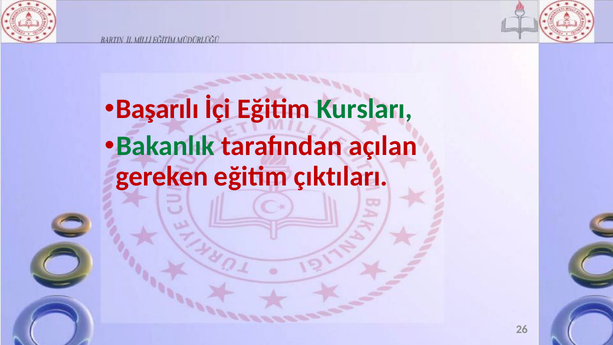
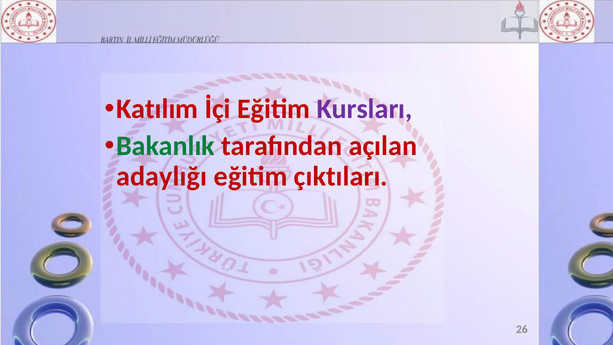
Başarılı: Başarılı -> Katılım (157, 109)
Kursları colour: green -> purple (365, 109)
gereken: gereken -> adaylığı (162, 176)
